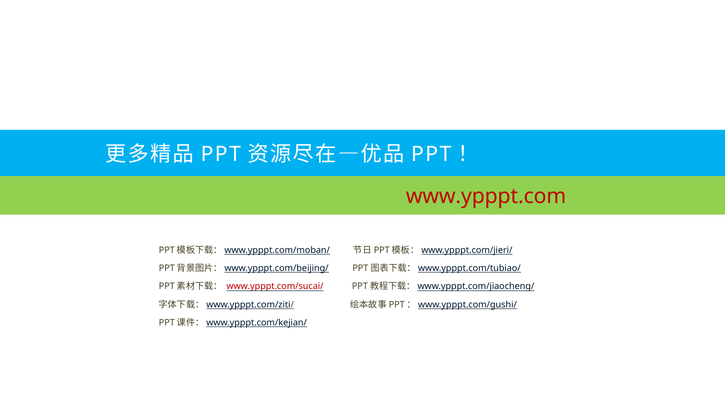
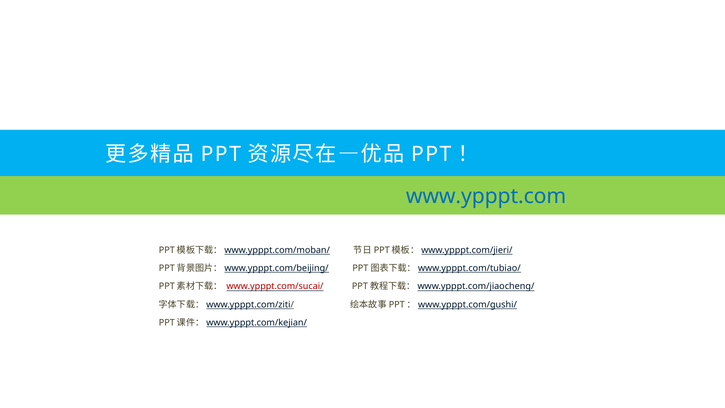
www.ypppt.com colour: red -> blue (486, 196)
